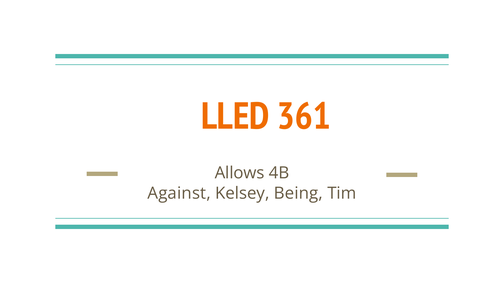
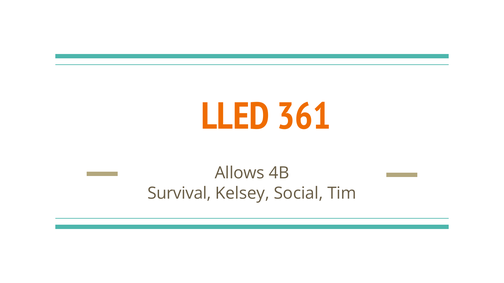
Against: Against -> Survival (179, 194)
Being: Being -> Social (298, 194)
